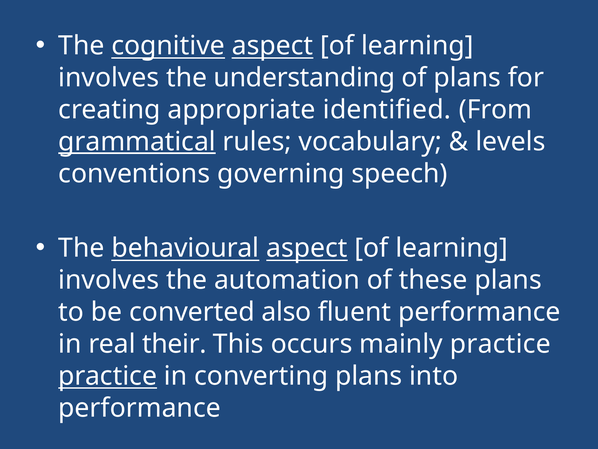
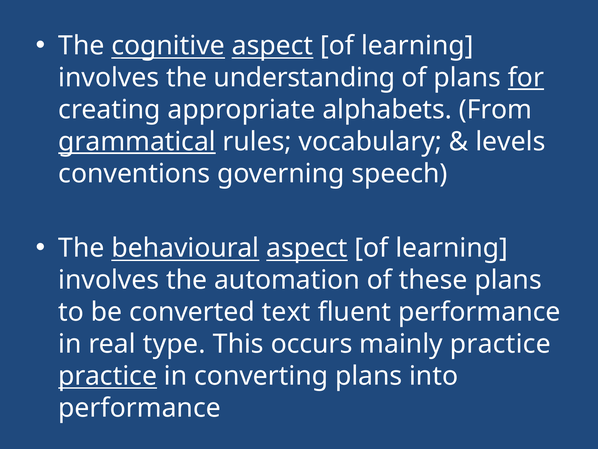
for underline: none -> present (526, 78)
identified: identified -> alphabets (387, 110)
also: also -> text (286, 312)
their: their -> type (174, 344)
